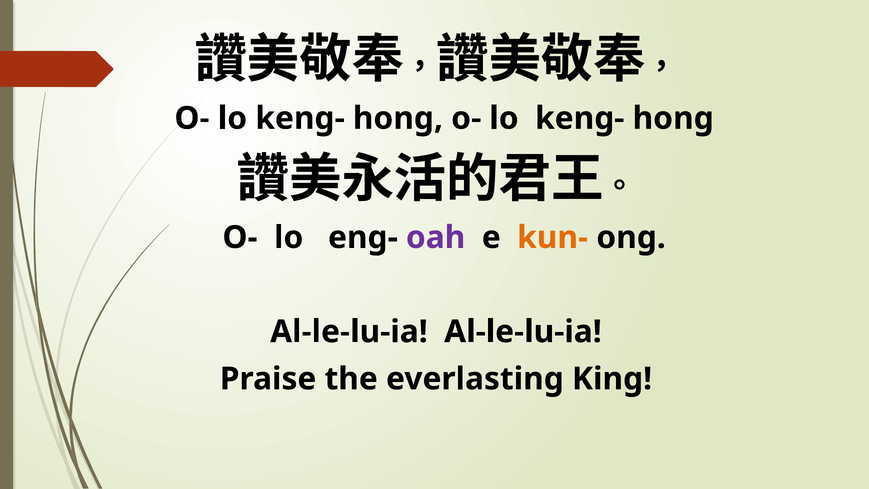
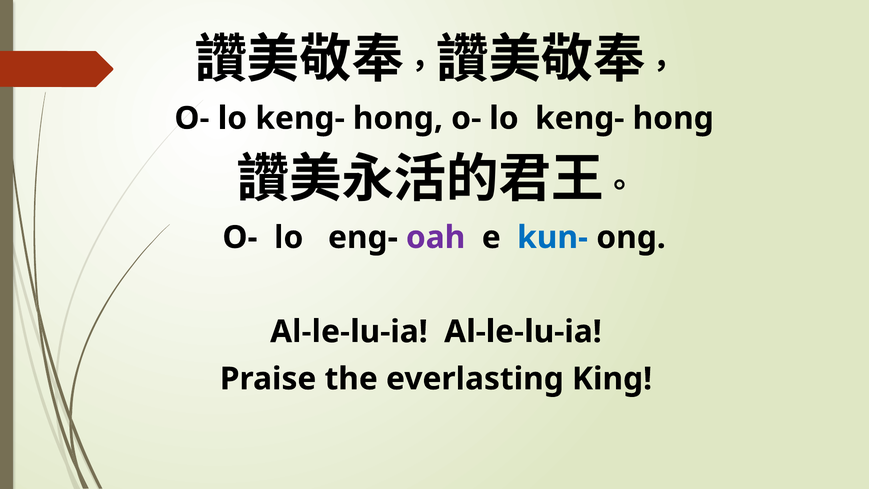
kun- colour: orange -> blue (553, 237)
